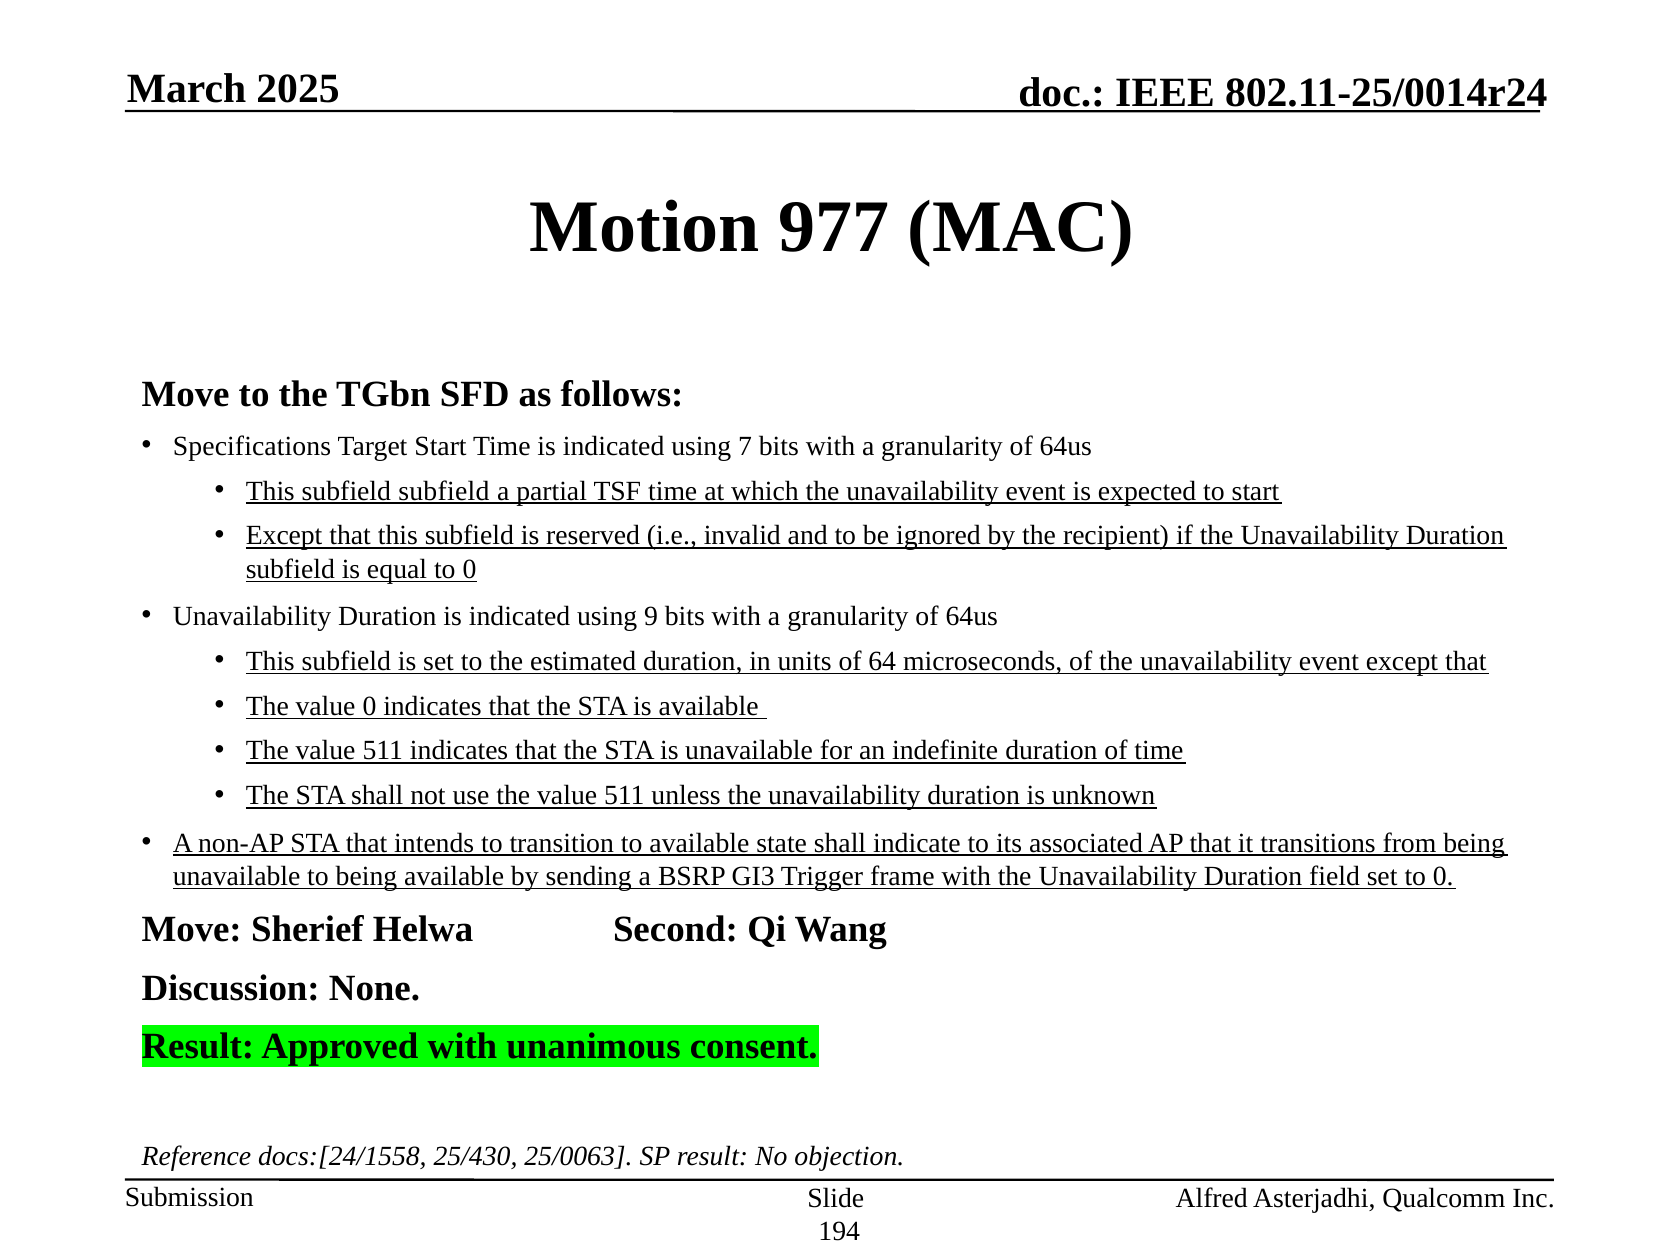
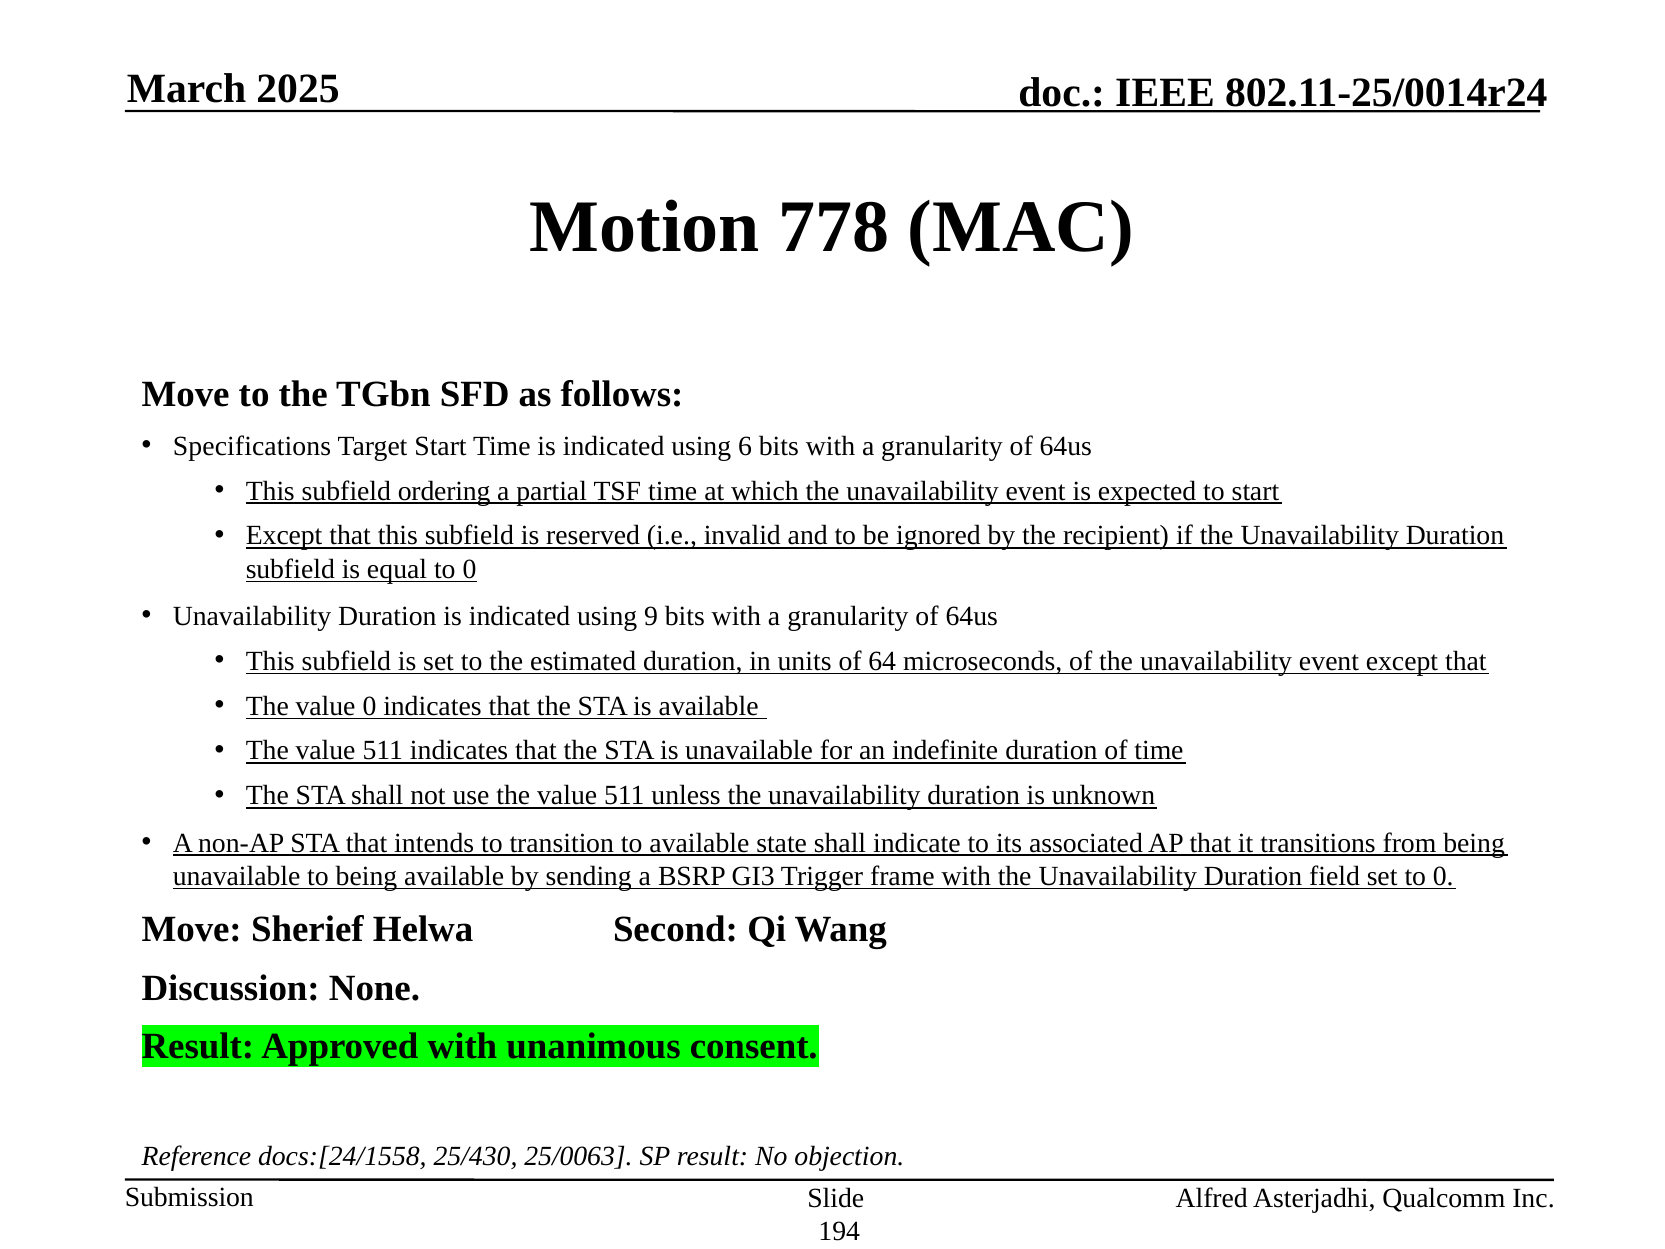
977: 977 -> 778 (834, 227)
7: 7 -> 6 (745, 446)
subfield subfield: subfield -> ordering (444, 491)
